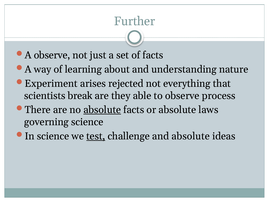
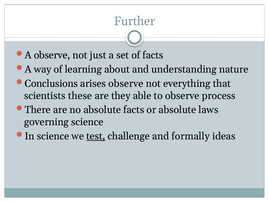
Experiment: Experiment -> Conclusions (51, 83)
arises rejected: rejected -> observe (126, 83)
break: break -> these (80, 96)
absolute underline: present -> none (102, 110)
and absolute: absolute -> formally (191, 136)
